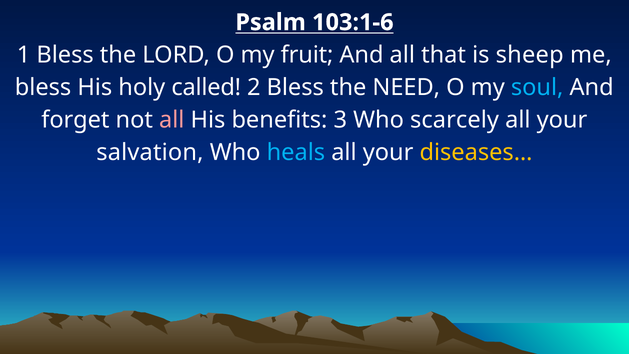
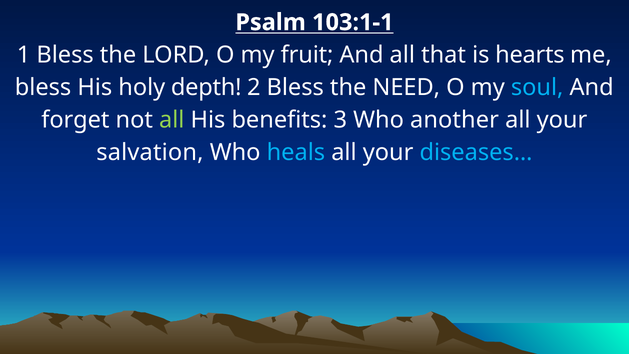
103:1-6: 103:1-6 -> 103:1-1 (353, 22)
sheep: sheep -> hearts (530, 55)
called: called -> depth (206, 87)
all colour: pink -> light green (172, 120)
scarcely: scarcely -> another (455, 120)
diseases… colour: yellow -> light blue (476, 153)
